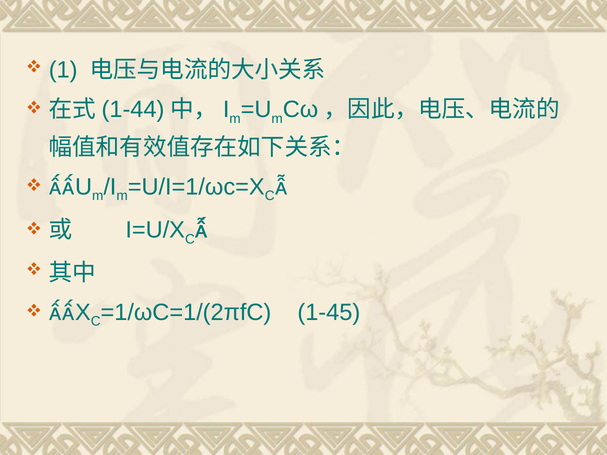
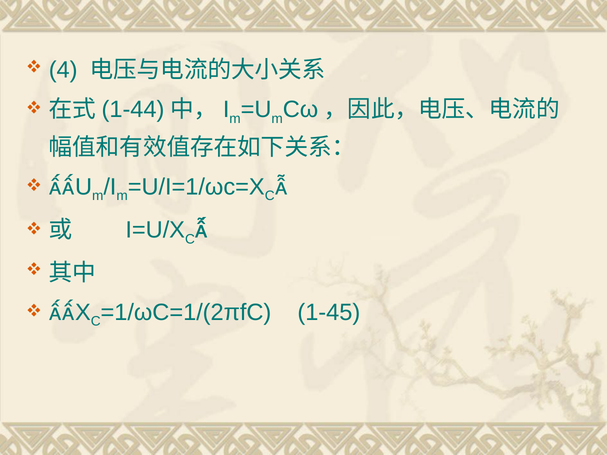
1: 1 -> 4 (63, 70)
